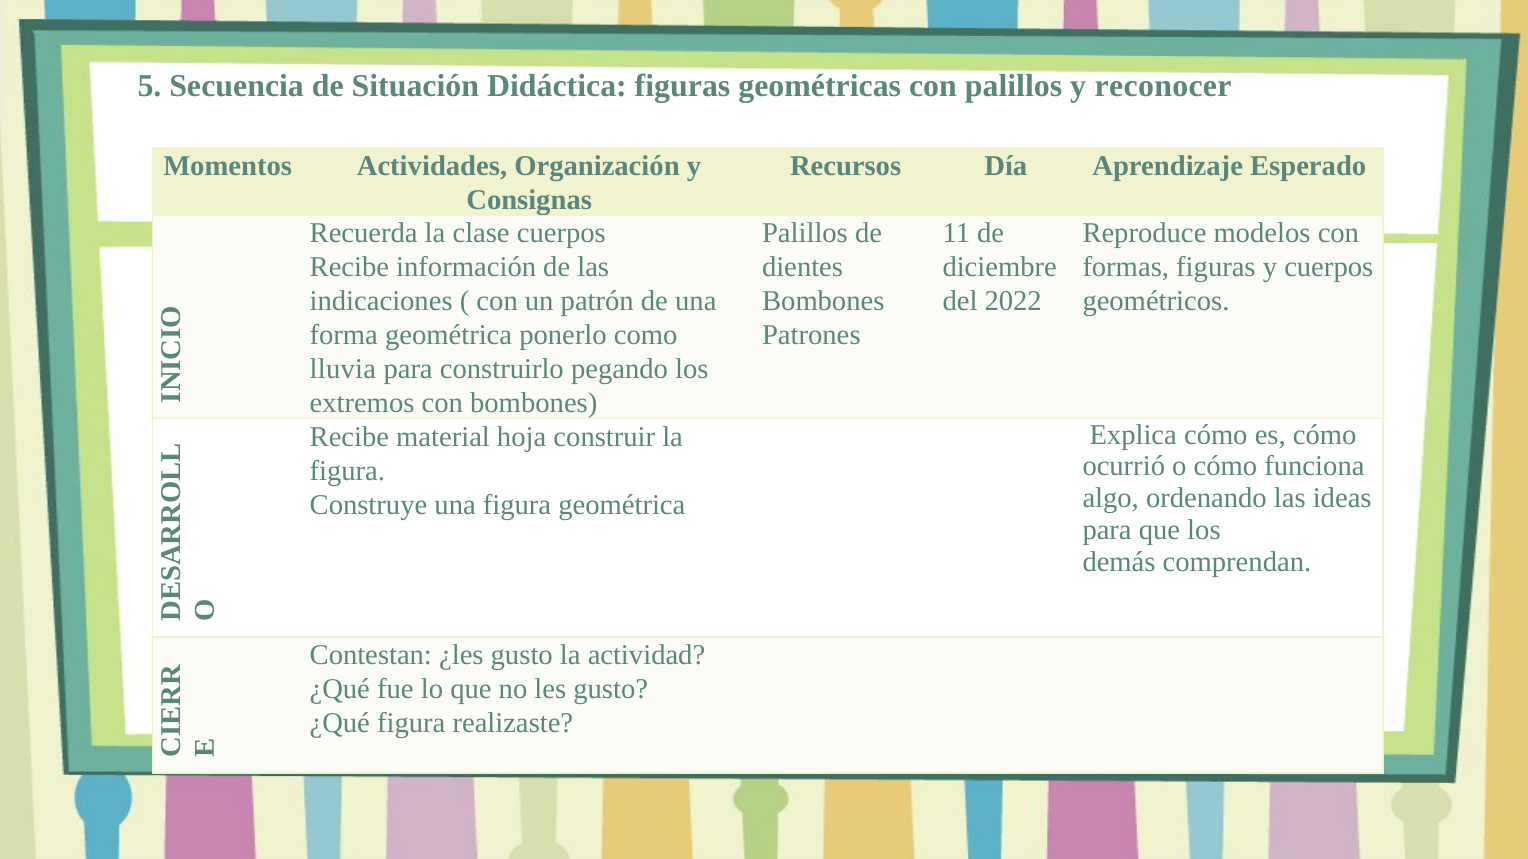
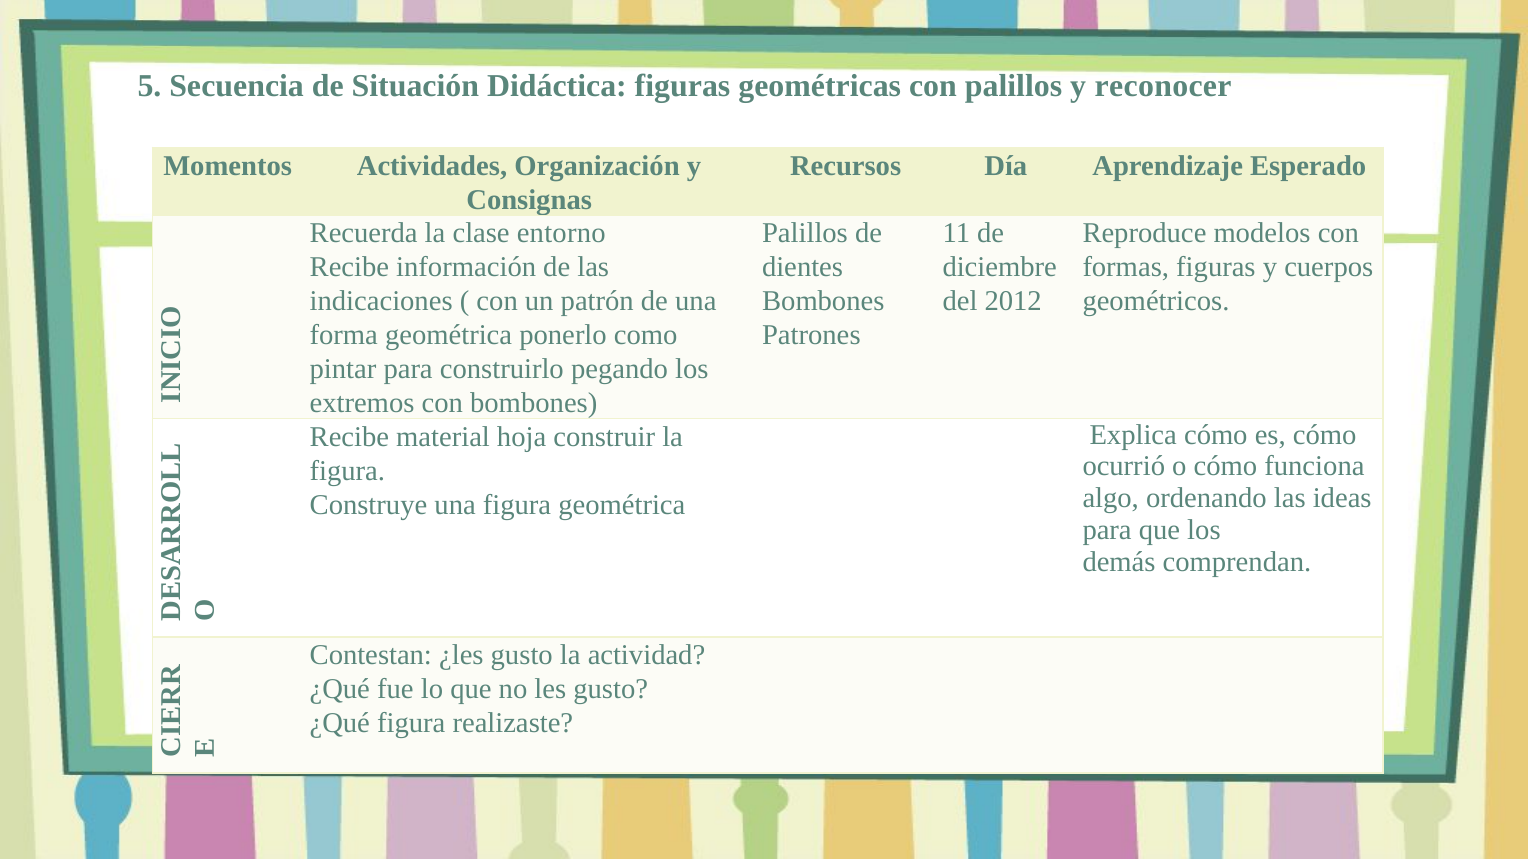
clase cuerpos: cuerpos -> entorno (561, 234)
2022: 2022 -> 2012 (1013, 301)
lluvia: lluvia -> pintar (343, 369)
